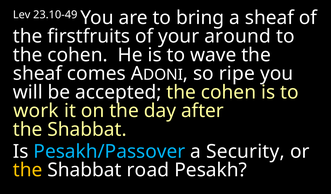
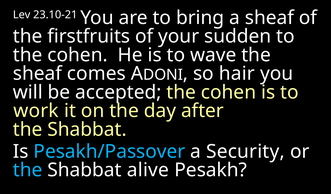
23.10-49: 23.10-49 -> 23.10-21 (55, 15)
around: around -> sudden (238, 36)
ripe: ripe -> hair (237, 74)
the colour: yellow -> light blue (28, 170)
road: road -> alive (148, 170)
